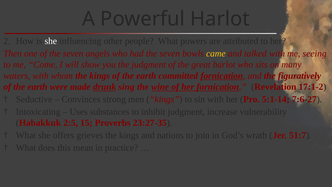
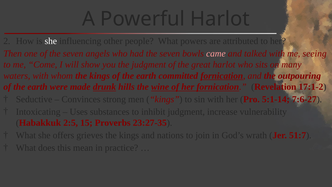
came colour: yellow -> pink (216, 53)
figuratively: figuratively -> outpouring (299, 76)
sing: sing -> hills (126, 87)
